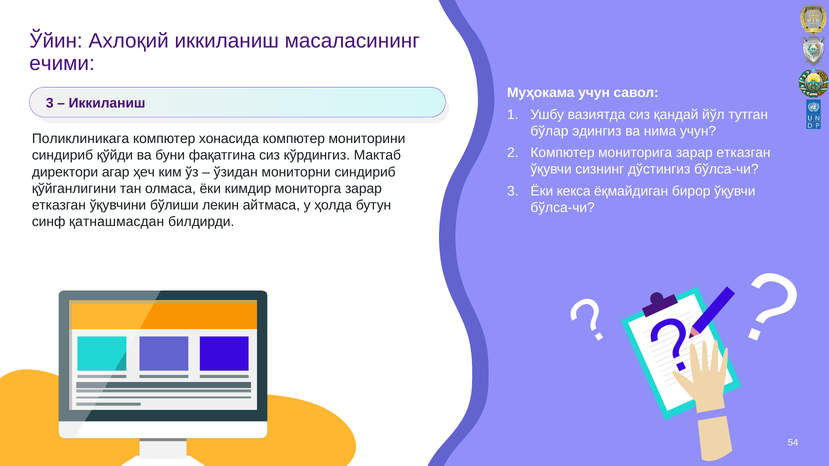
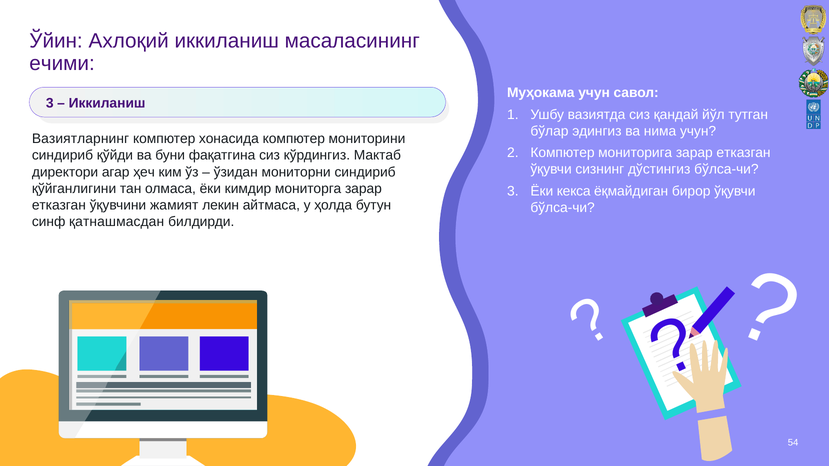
Поликлиникага: Поликлиникага -> Вазиятларнинг (81, 139)
бўлиши: бўлиши -> жамият (174, 205)
